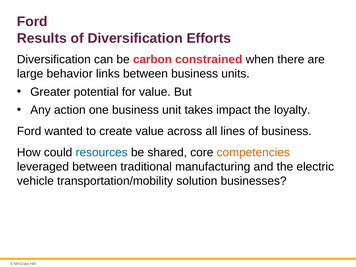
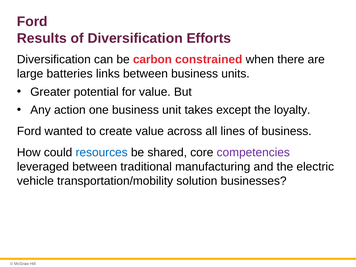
behavior: behavior -> batteries (70, 74)
impact: impact -> except (234, 110)
competencies colour: orange -> purple (253, 152)
